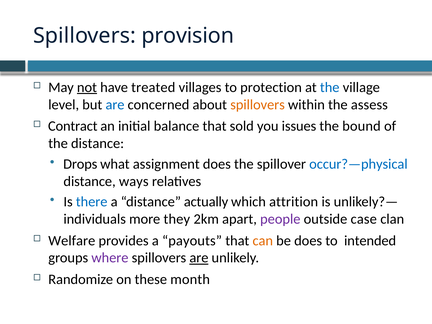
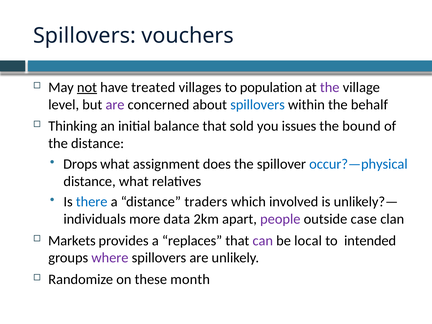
provision: provision -> vouchers (188, 36)
protection: protection -> population (271, 87)
the colour: blue -> purple (330, 87)
are colour: blue -> purple (115, 105)
spillovers colour: orange -> blue (258, 105)
assess: assess -> behalf (369, 105)
Contract: Contract -> Thinking (73, 126)
distance ways: ways -> what (134, 181)
actually: actually -> traders (206, 202)
attrition: attrition -> involved (294, 202)
they: they -> data (177, 219)
Welfare: Welfare -> Markets (72, 241)
payouts: payouts -> replaces (192, 241)
can colour: orange -> purple (263, 241)
be does: does -> local (308, 241)
are underline: present -> none (199, 258)
